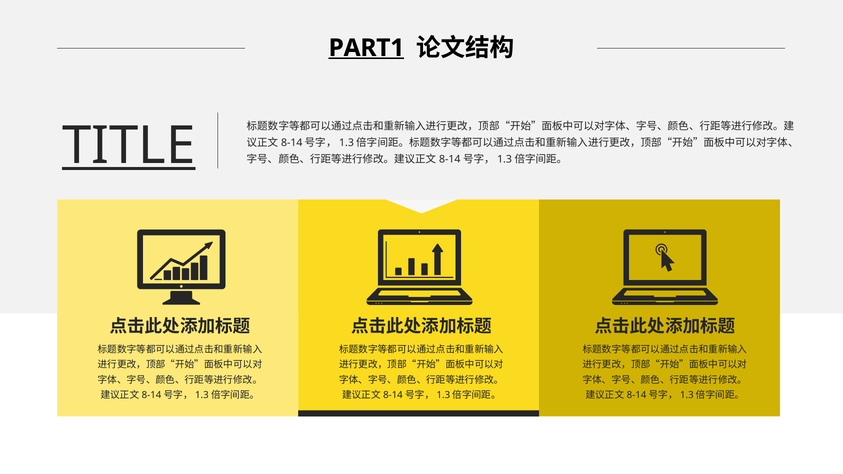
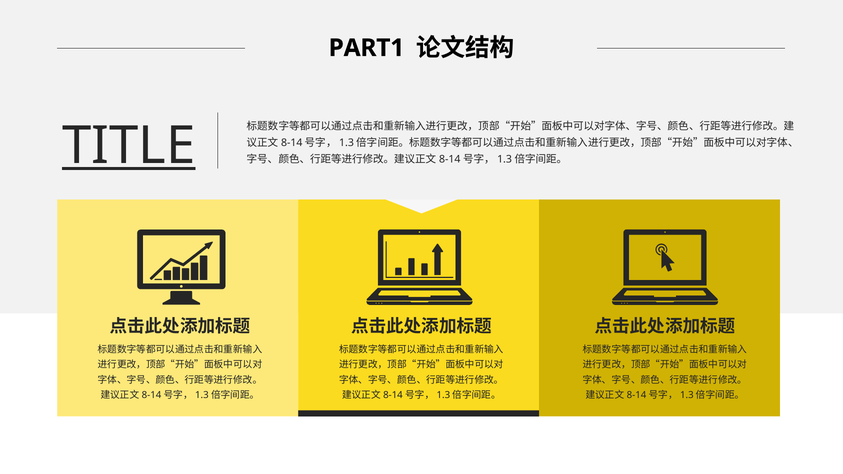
PART1 underline: present -> none (366, 48)
